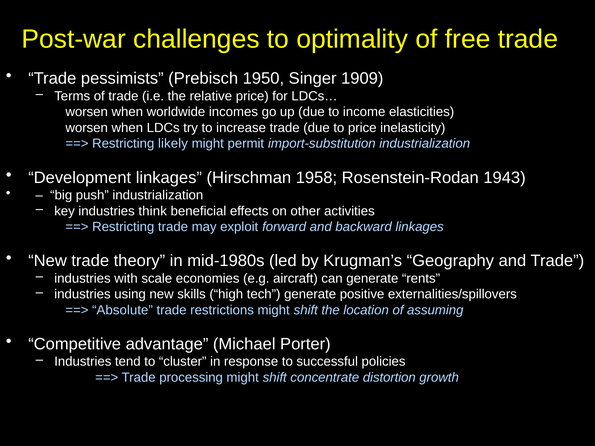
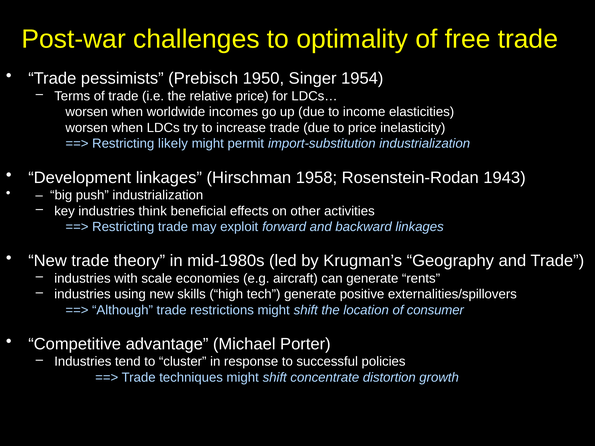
1909: 1909 -> 1954 (362, 79)
Absolute: Absolute -> Although (123, 310)
assuming: assuming -> consumer (435, 310)
processing: processing -> techniques (191, 378)
